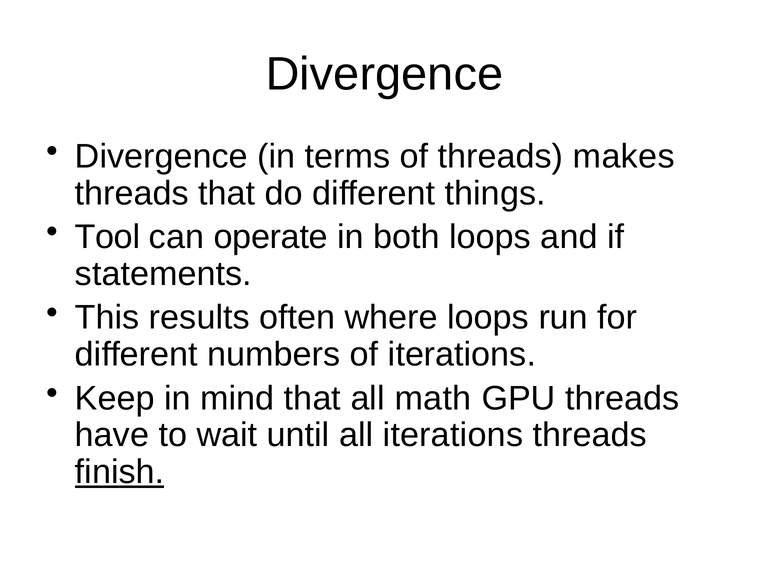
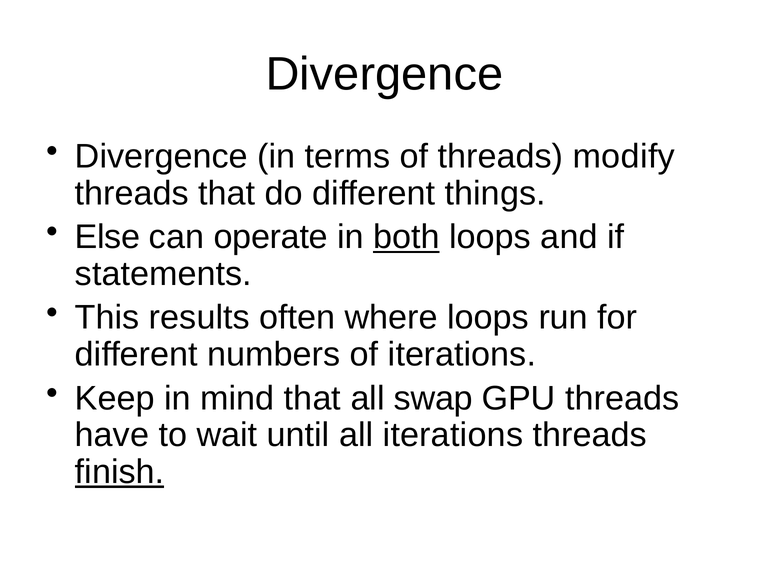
makes: makes -> modify (624, 157)
Tool: Tool -> Else (107, 237)
both underline: none -> present (406, 237)
math: math -> swap (433, 399)
